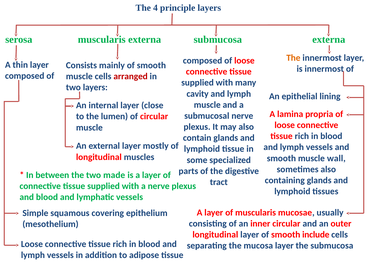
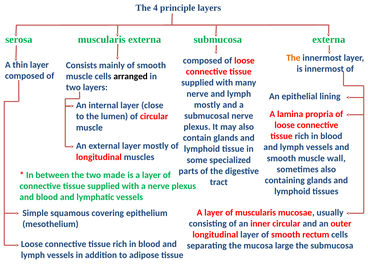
arranged colour: red -> black (131, 76)
cavity: cavity -> nerve (198, 94)
muscle: muscle -> mostly (207, 105)
include: include -> rectum (316, 235)
mucosa layer: layer -> large (284, 246)
